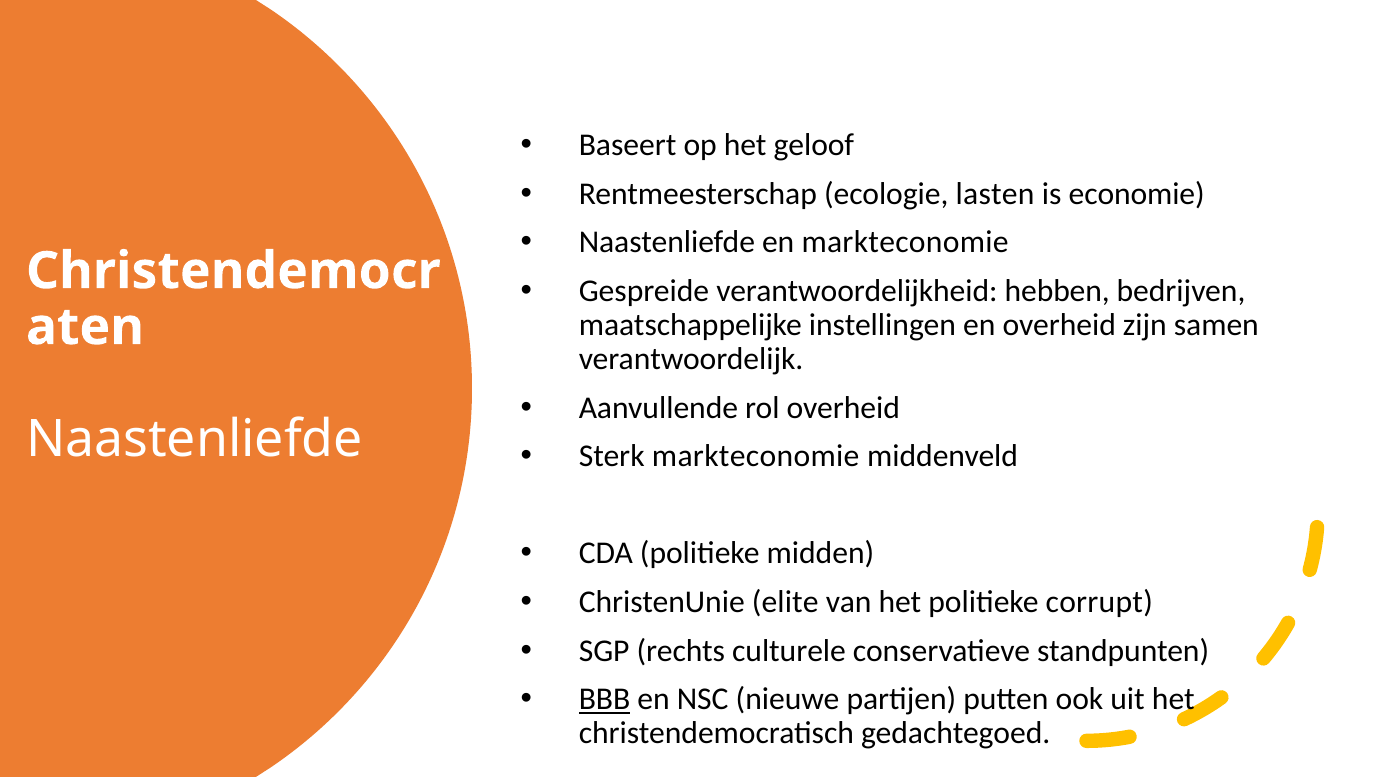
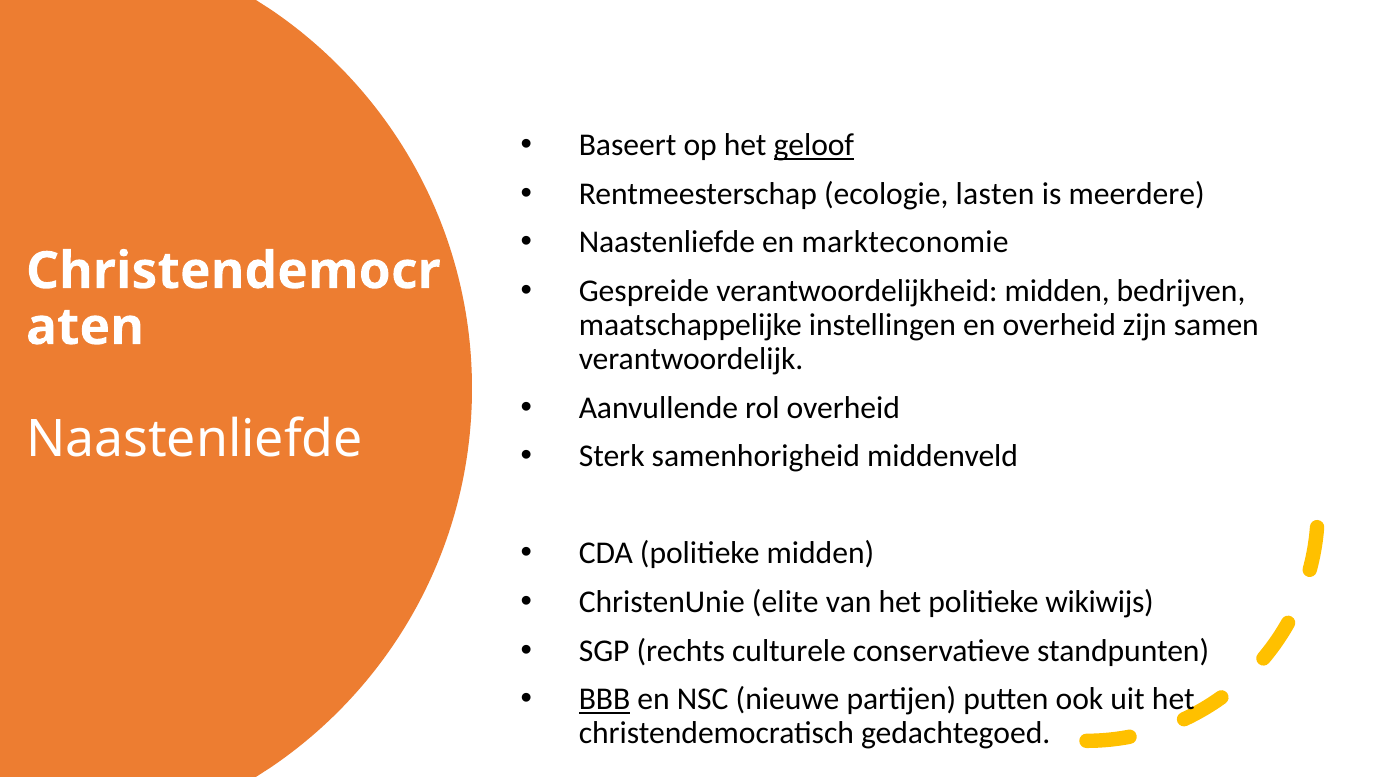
geloof underline: none -> present (814, 145)
economie: economie -> meerdere (1137, 194)
verantwoordelijkheid hebben: hebben -> midden (1057, 291)
Sterk markteconomie: markteconomie -> samenhorigheid (756, 456)
corrupt: corrupt -> wikiwijs (1100, 602)
